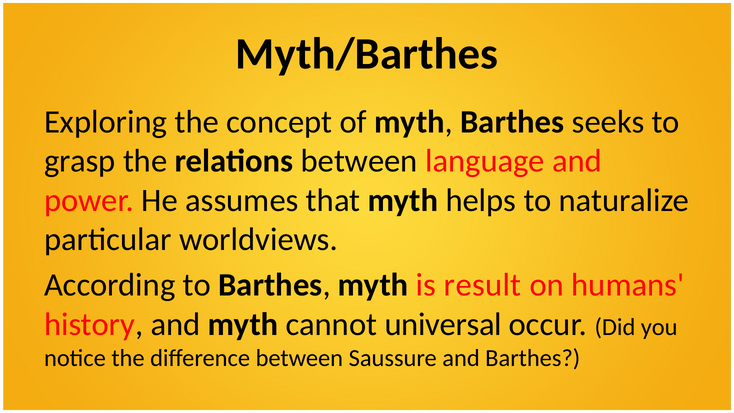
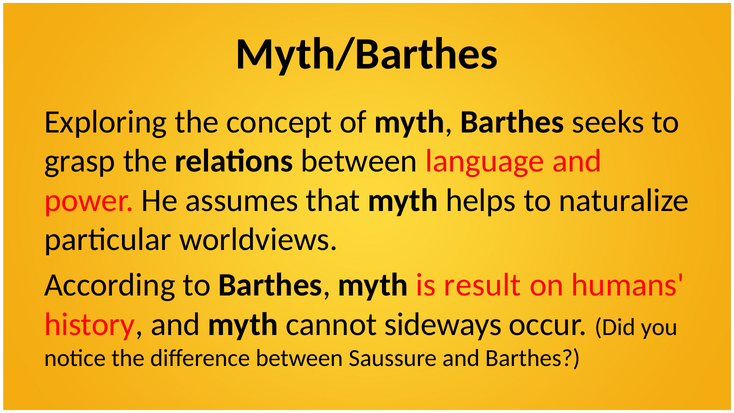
universal: universal -> sideways (443, 324)
